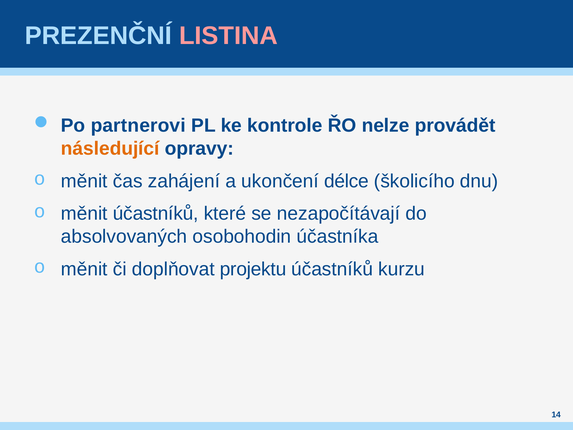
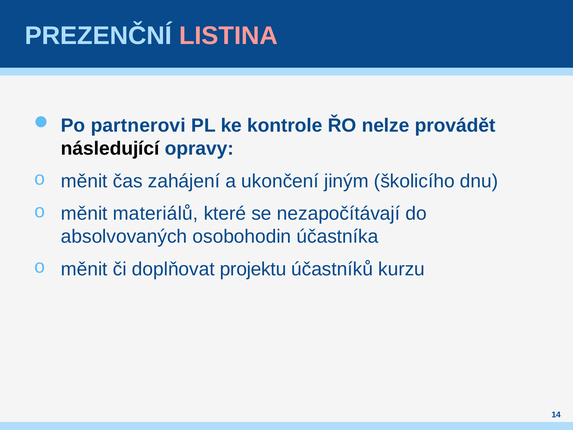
následující colour: orange -> black (110, 149)
délce: délce -> jiným (346, 181)
měnit účastníků: účastníků -> materiálů (156, 213)
